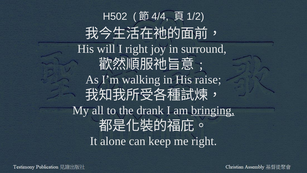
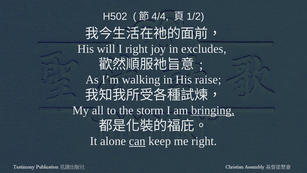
surround: surround -> excludes (204, 49)
drank: drank -> storm (150, 110)
can underline: none -> present (137, 141)
